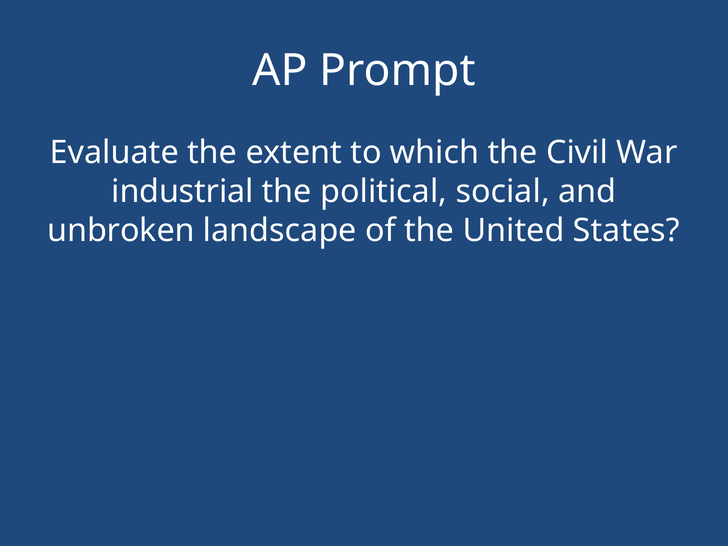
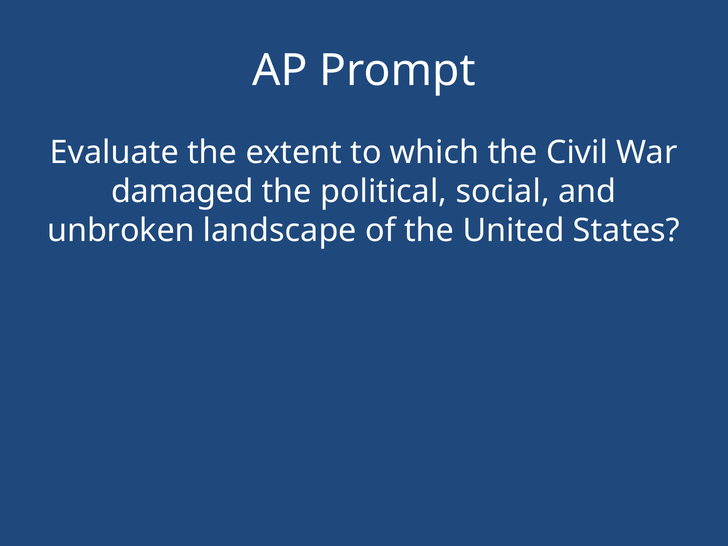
industrial: industrial -> damaged (183, 192)
